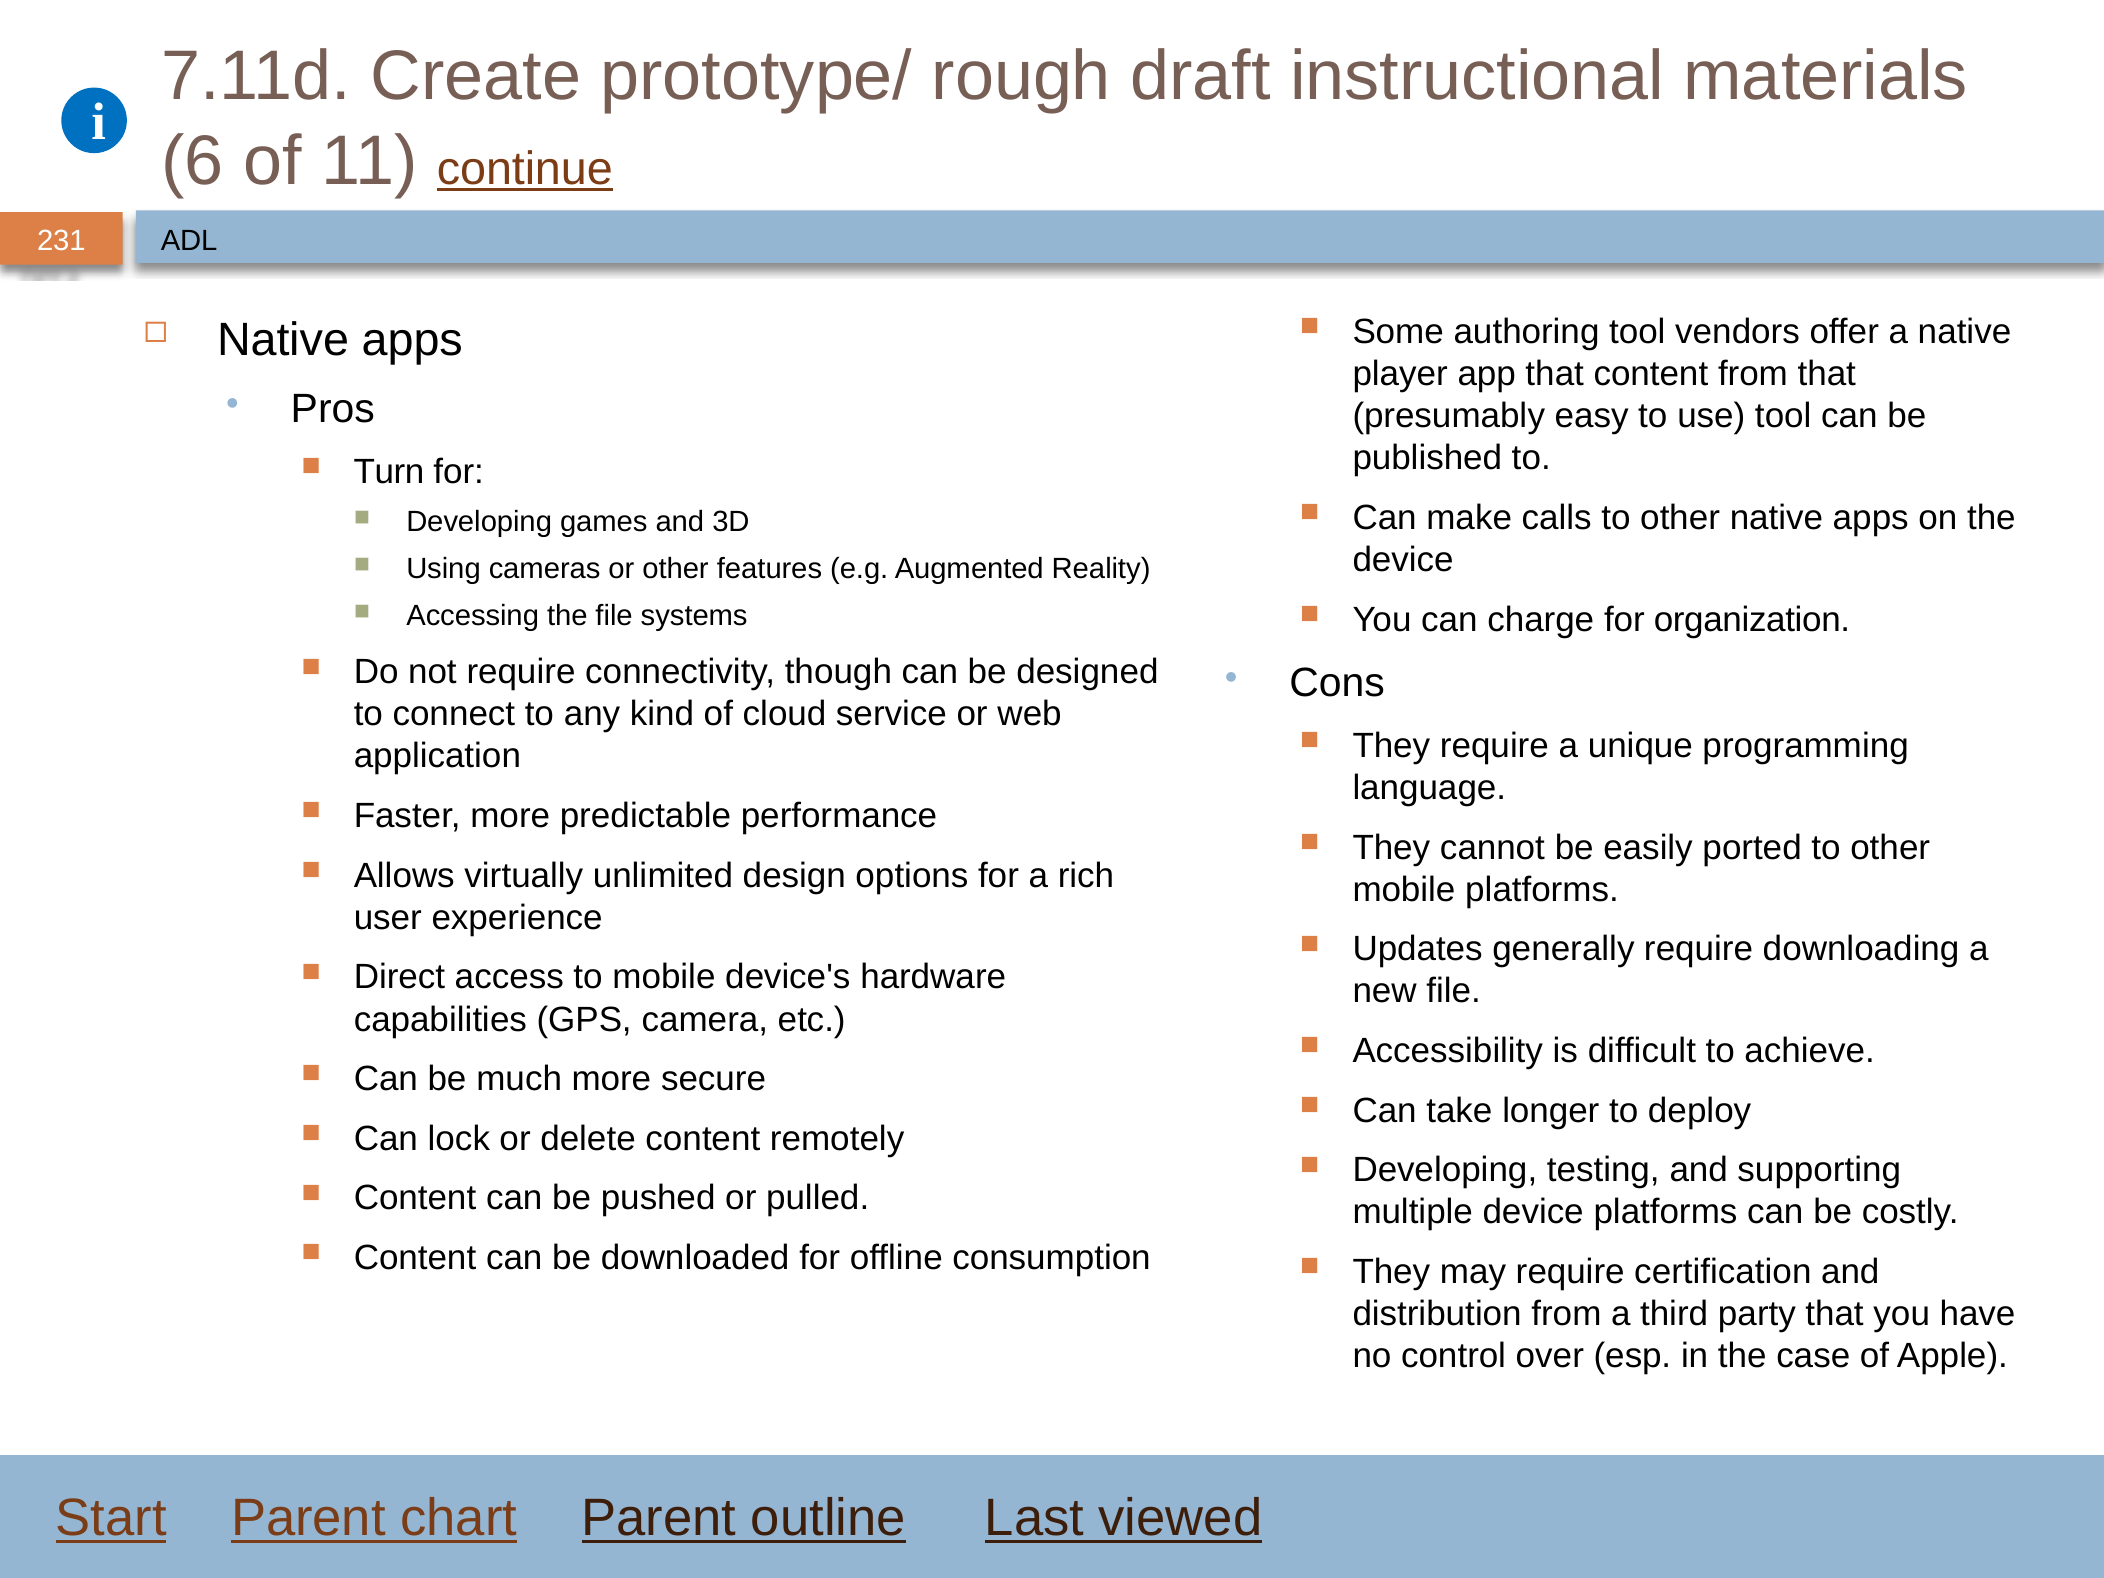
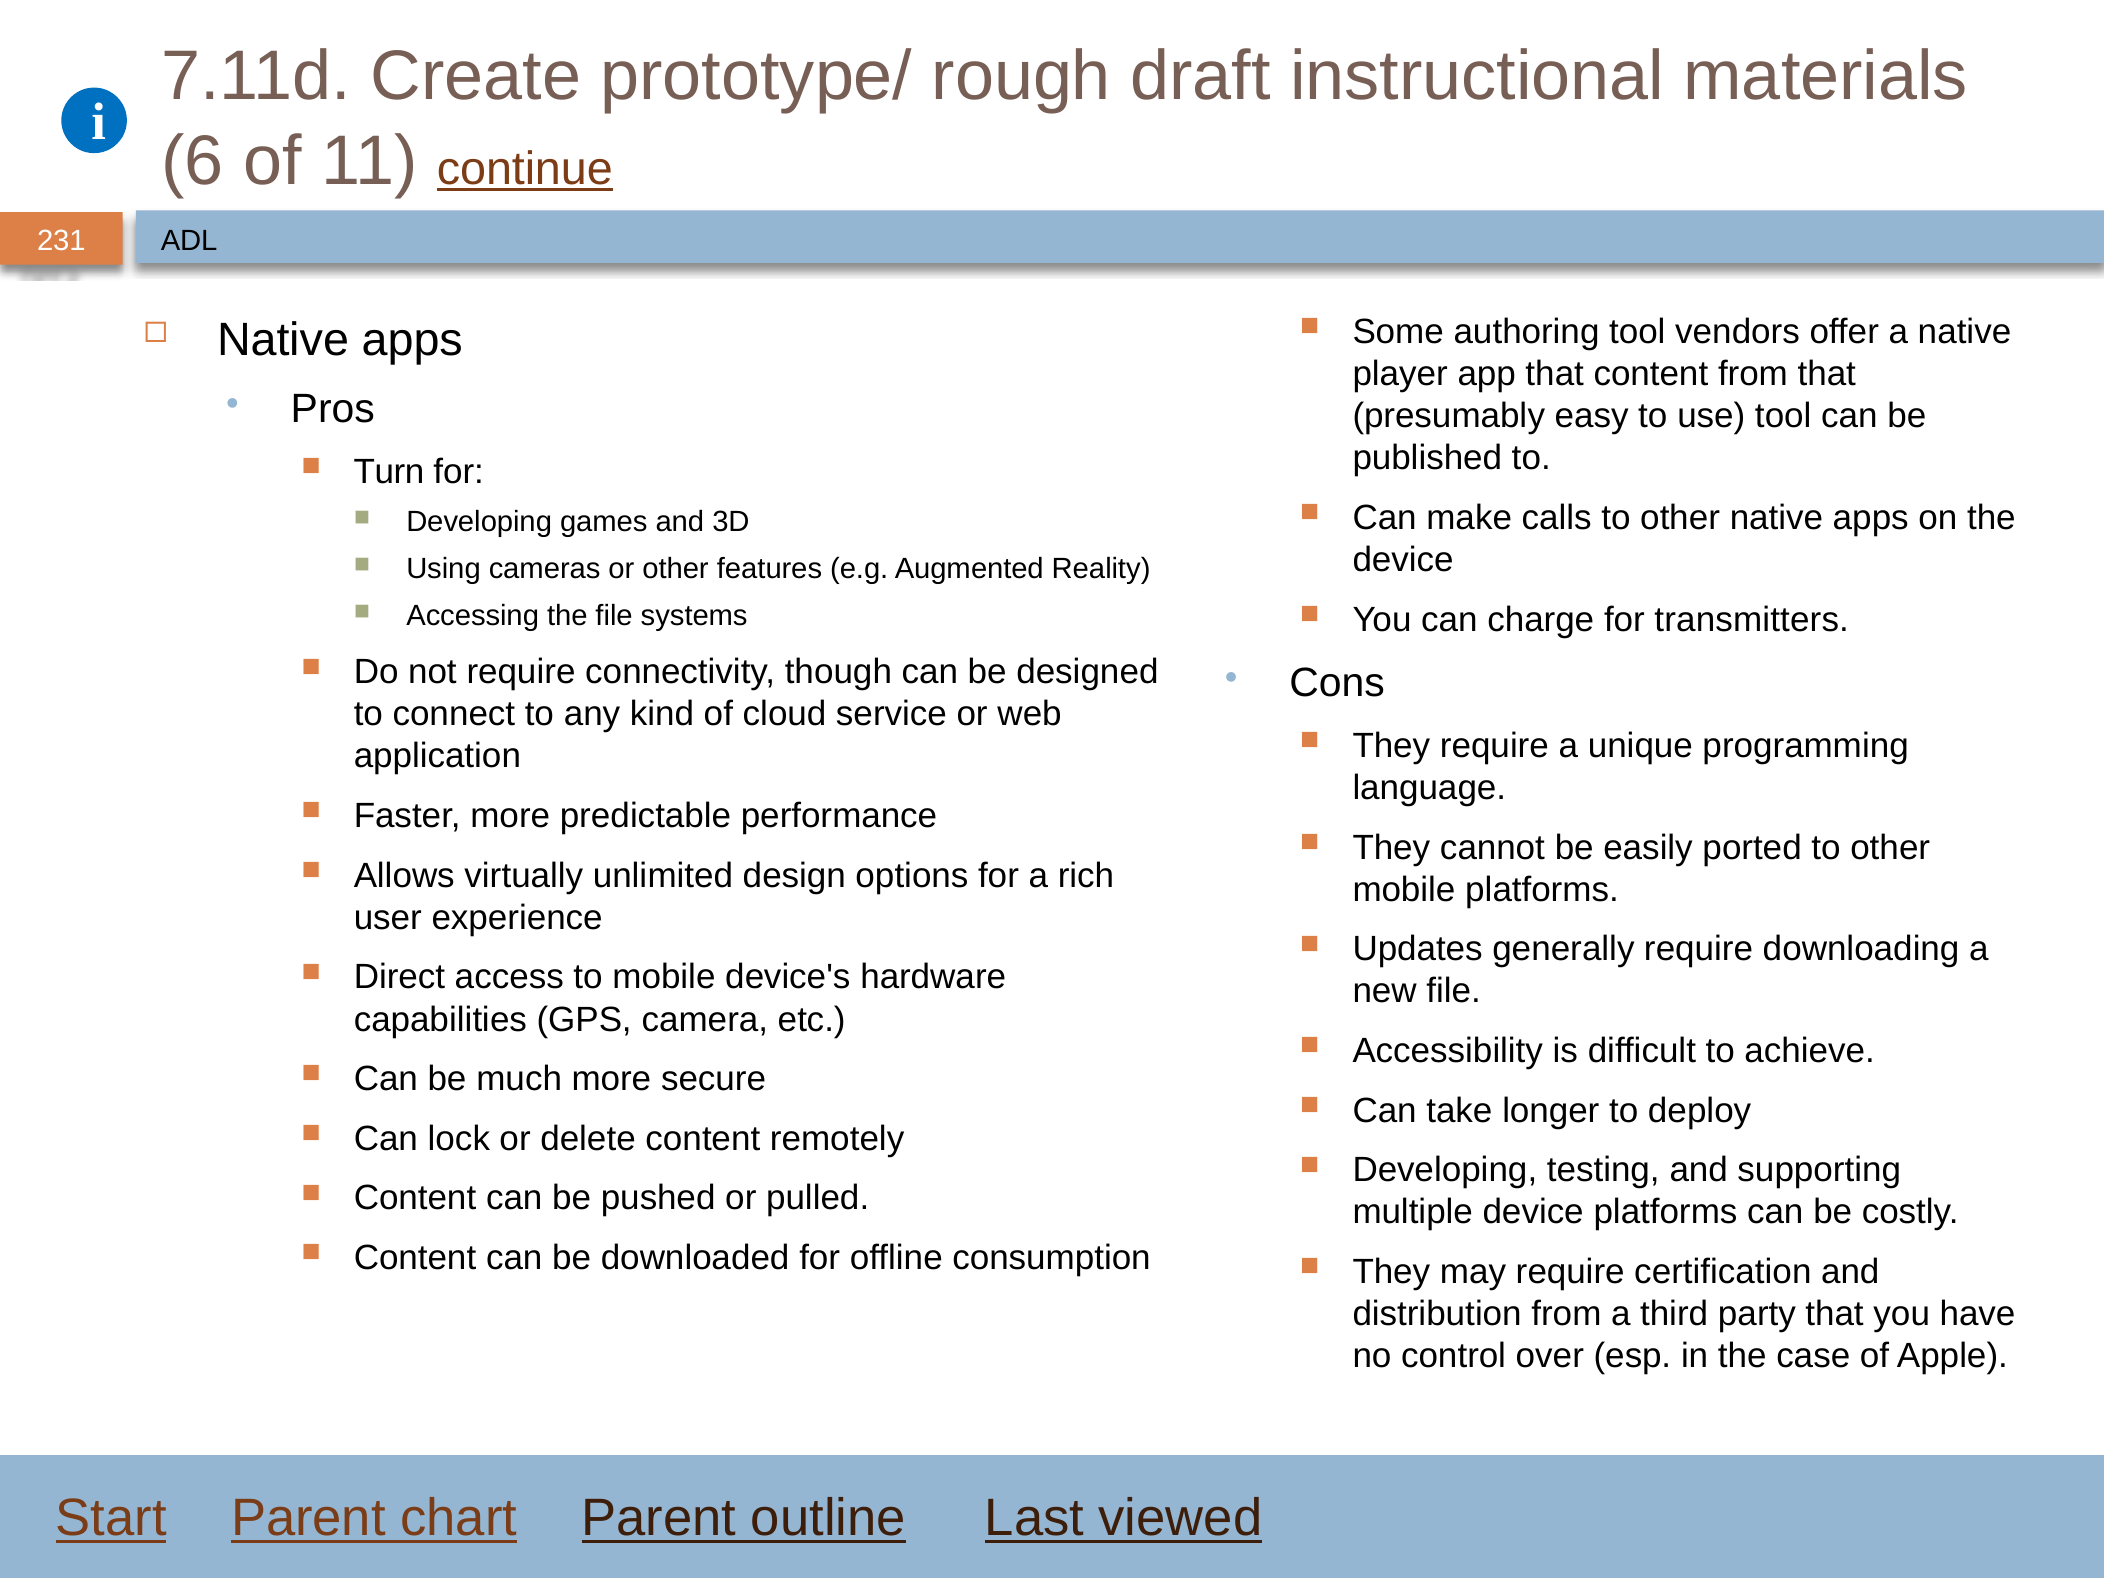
organization: organization -> transmitters (1752, 619)
